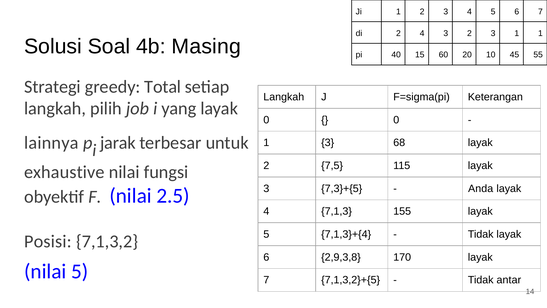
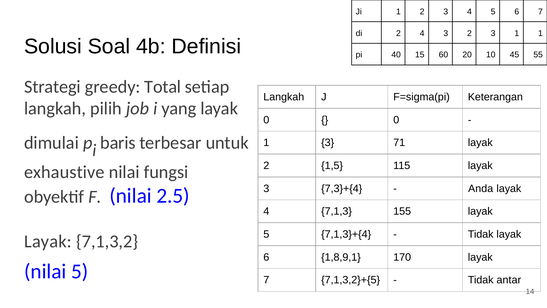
Masing: Masing -> Definisi (206, 46)
lainnya: lainnya -> dimulai (51, 143)
jarak: jarak -> baris (118, 143)
68: 68 -> 71 (399, 143)
7,5: 7,5 -> 1,5 (332, 166)
7,3}+{5: 7,3}+{5 -> 7,3}+{4 (342, 188)
Posisi: Posisi -> Layak (48, 241)
2,9,3,8: 2,9,3,8 -> 1,8,9,1 (341, 257)
